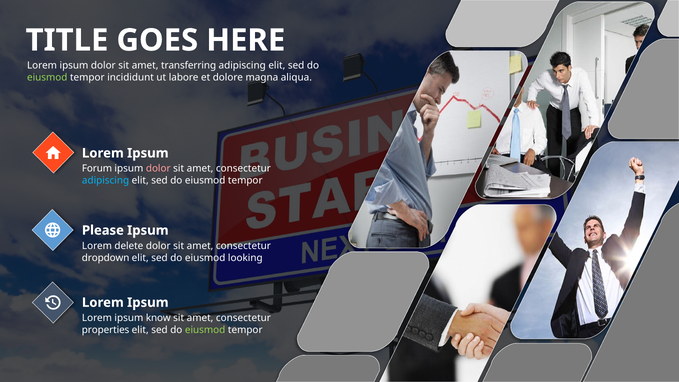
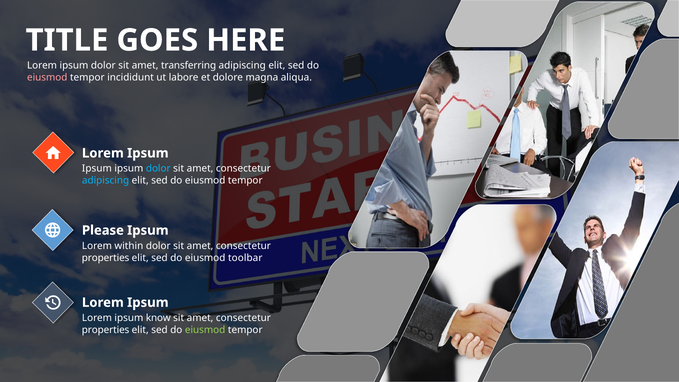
eiusmod colour: light green -> pink (47, 77)
Forum: Forum -> Ipsum (97, 169)
dolor colour: pink -> light blue (158, 169)
delete: delete -> within (129, 246)
dropdown: dropdown -> properties (106, 258)
looking: looking -> toolbar (245, 258)
